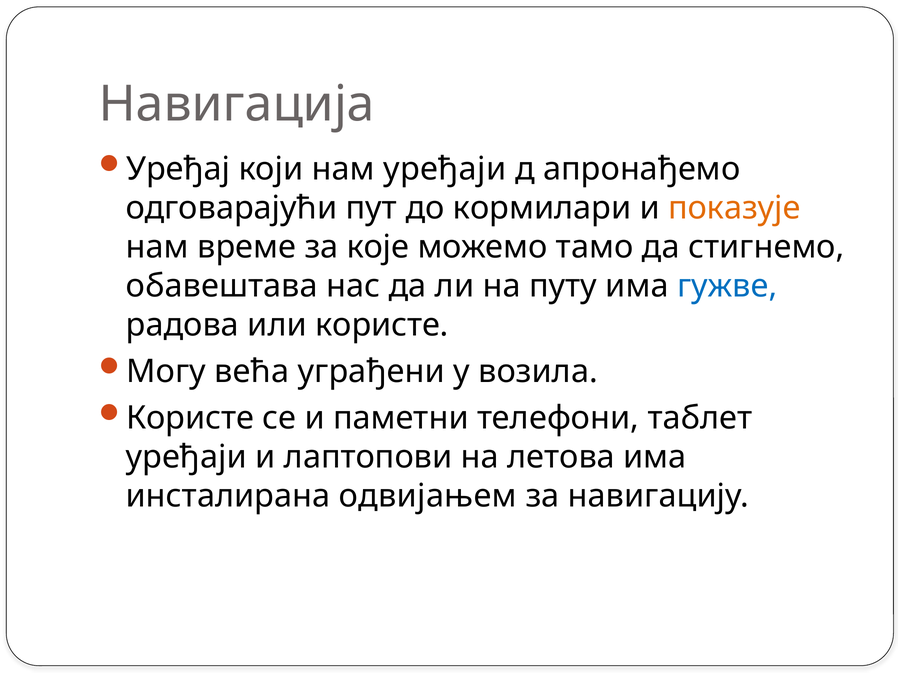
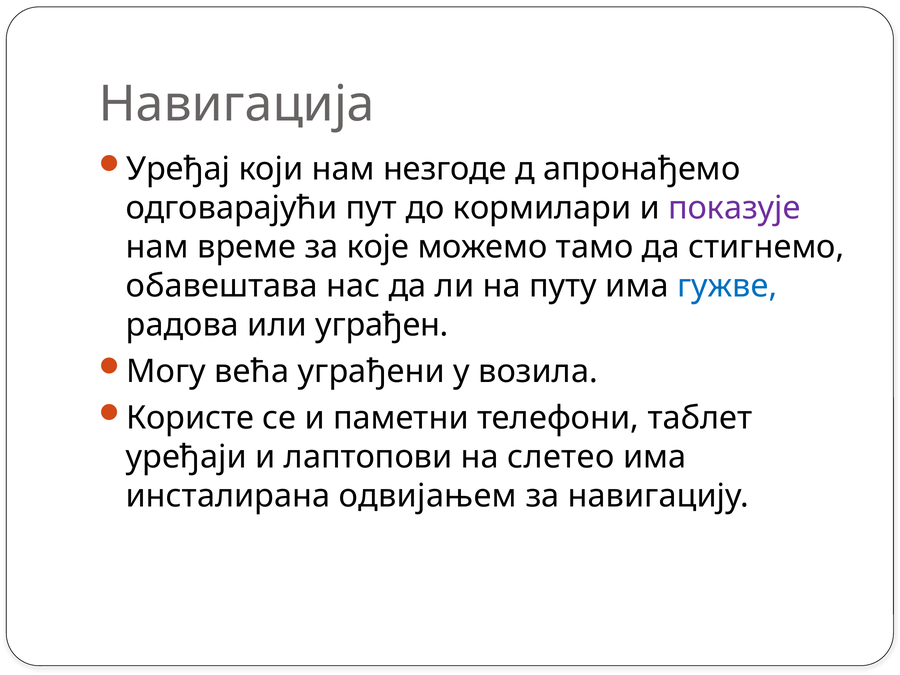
нам уређаји: уређаји -> незгоде (445, 169)
показује colour: orange -> purple (734, 208)
или користе: користе -> уграђен (382, 325)
летова: летова -> слетео (561, 457)
